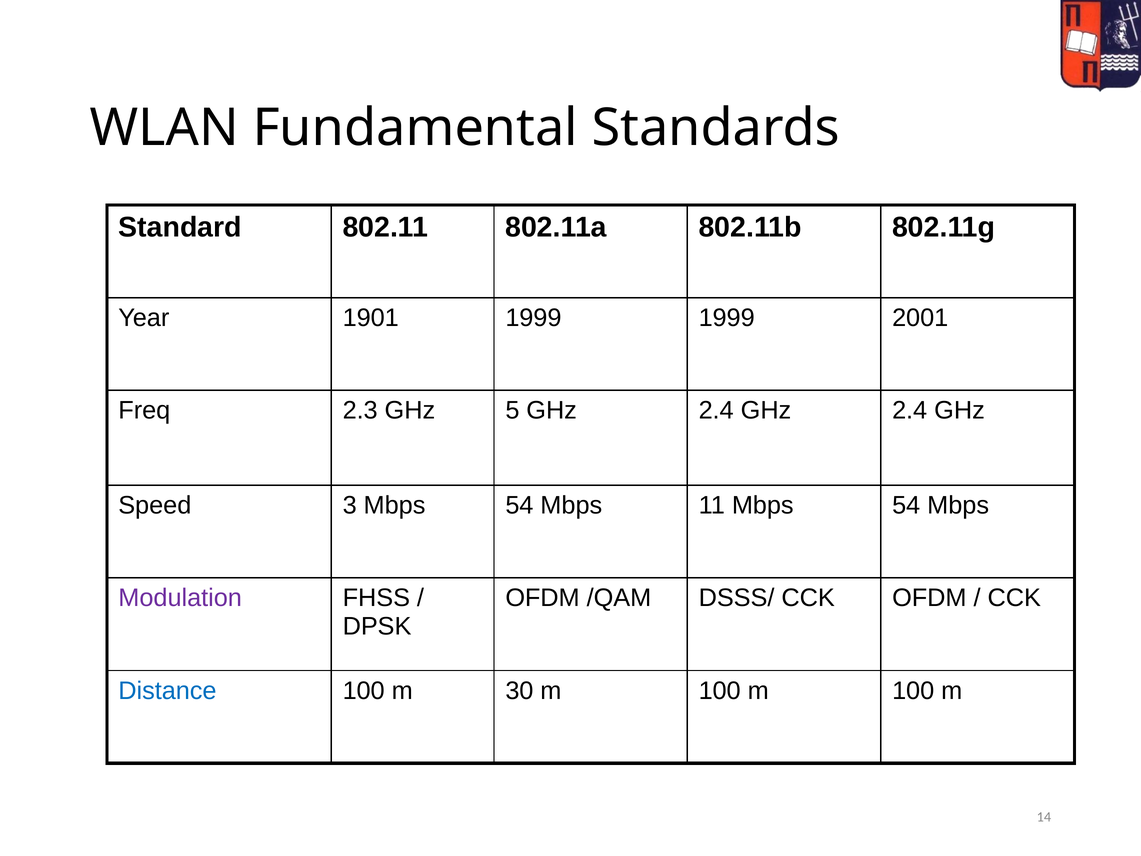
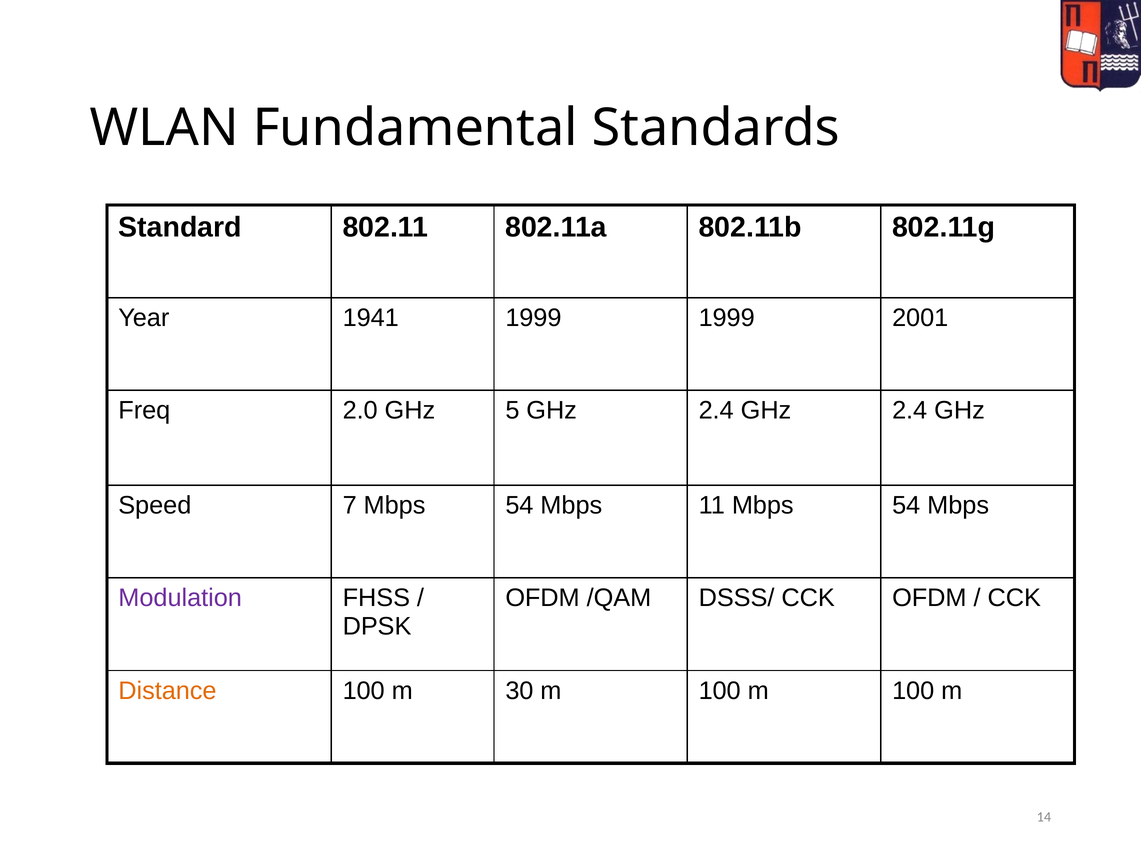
1901: 1901 -> 1941 (371, 318)
2.3: 2.3 -> 2.0 (360, 410)
3: 3 -> 7 (350, 505)
Distance colour: blue -> orange (167, 691)
